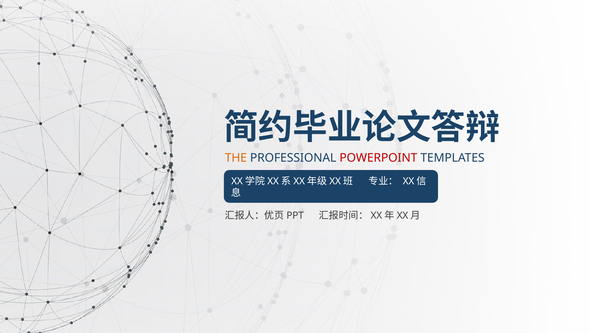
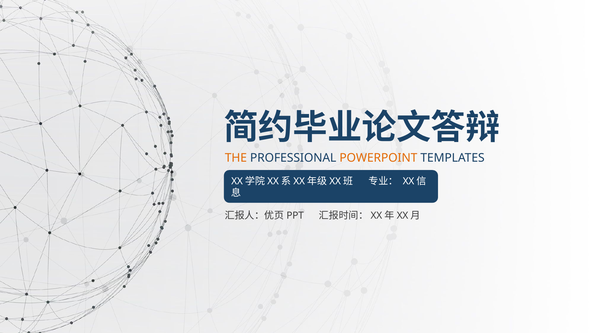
POWERPOINT colour: red -> orange (378, 158)
